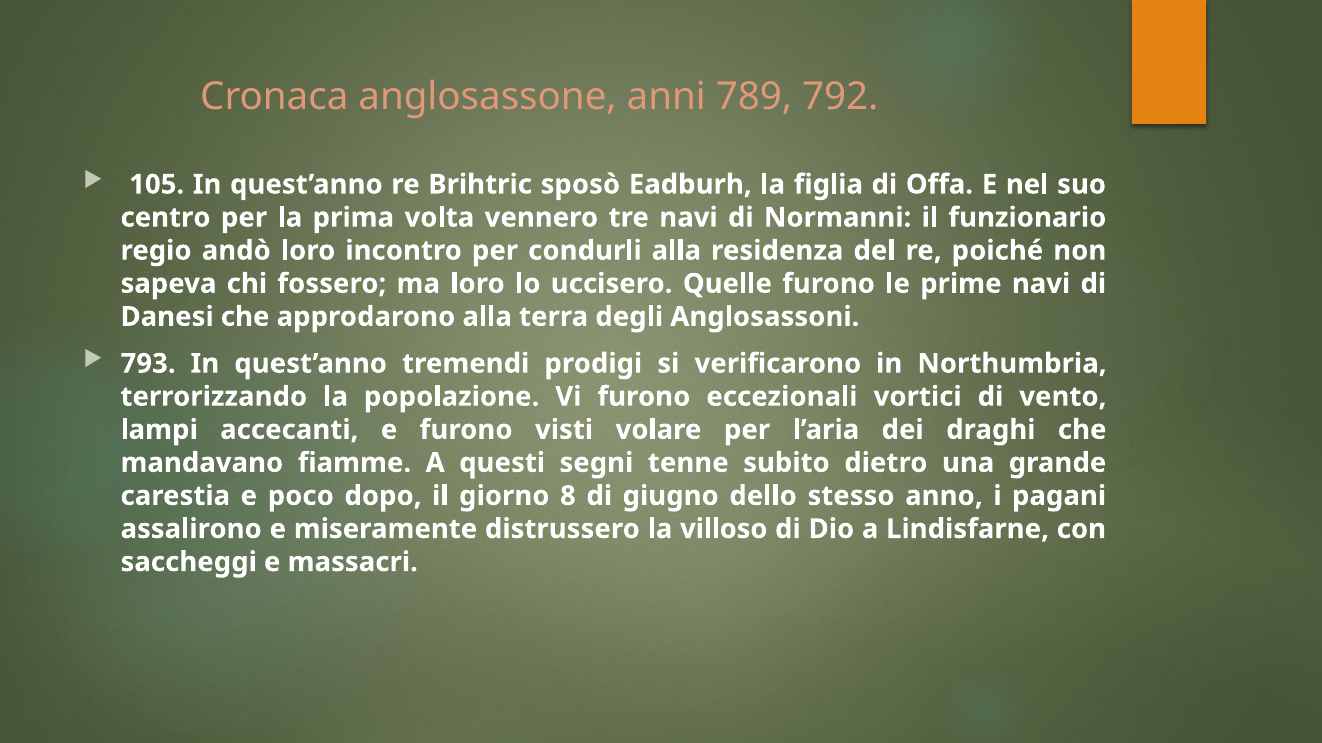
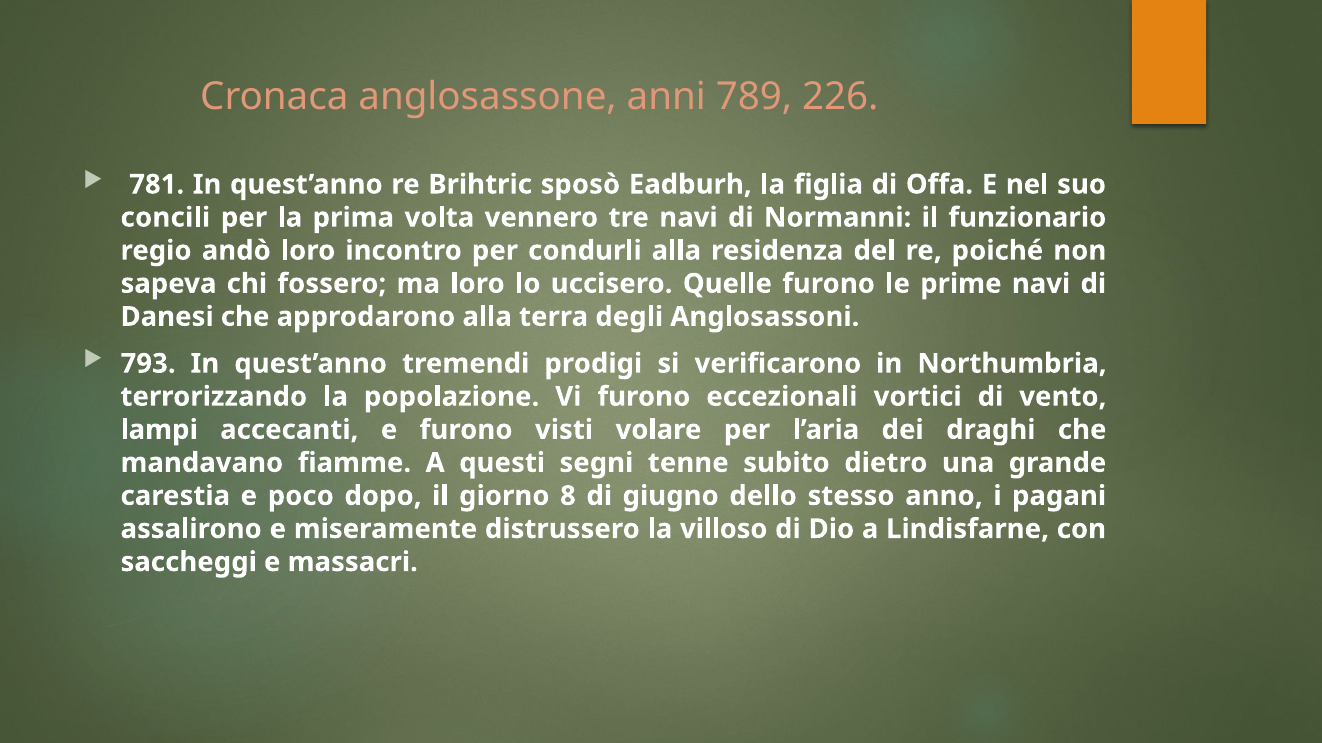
792: 792 -> 226 (840, 97)
105: 105 -> 781 (157, 185)
centro: centro -> concili (165, 218)
